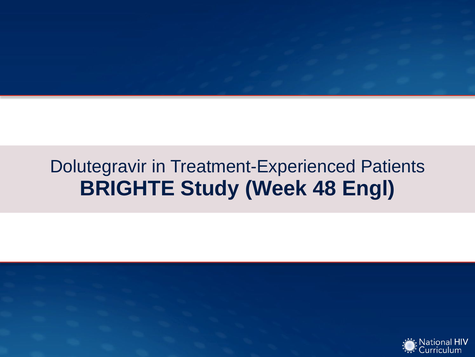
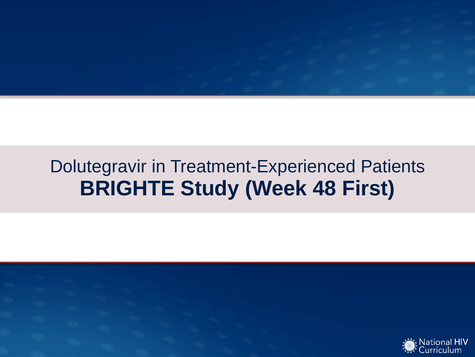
Engl: Engl -> First (369, 188)
